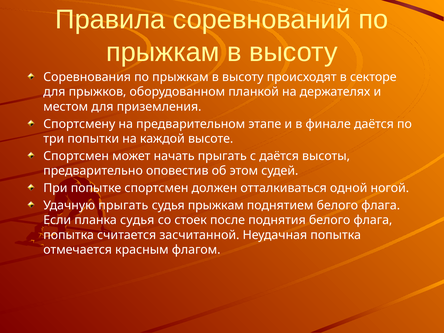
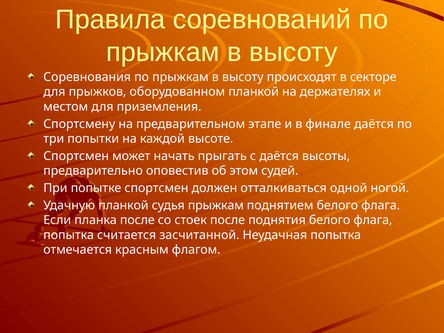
Удачную прыгать: прыгать -> планкой (123, 205)
планка судья: судья -> после (137, 220)
